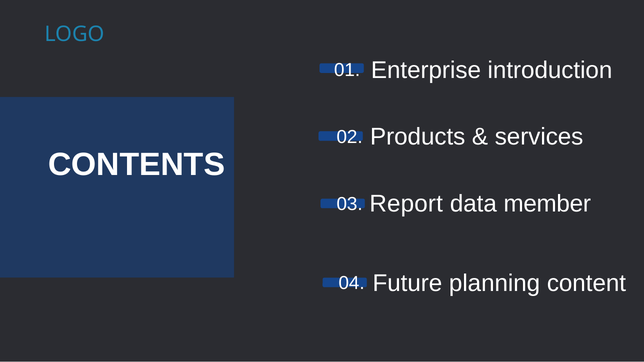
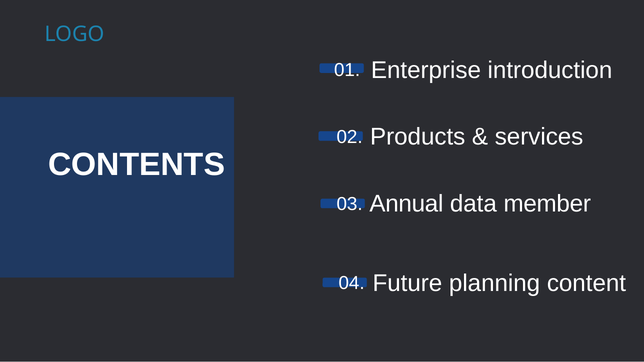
Report: Report -> Annual (406, 204)
